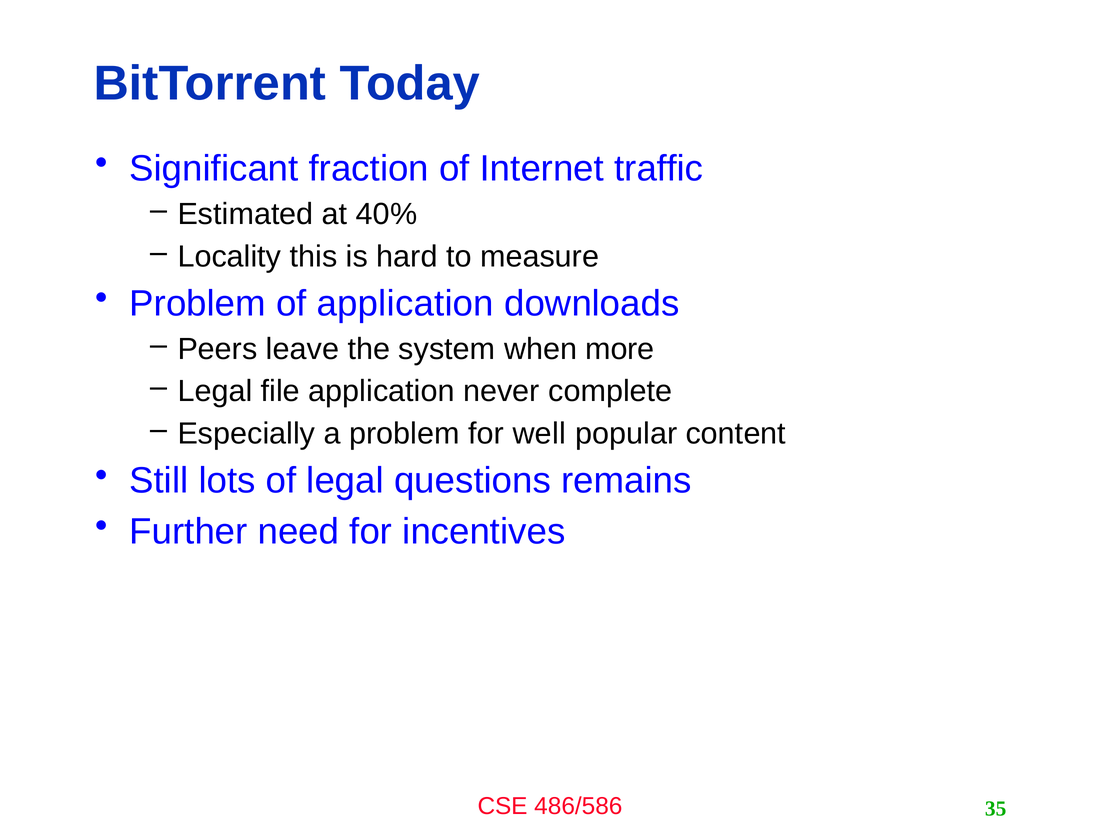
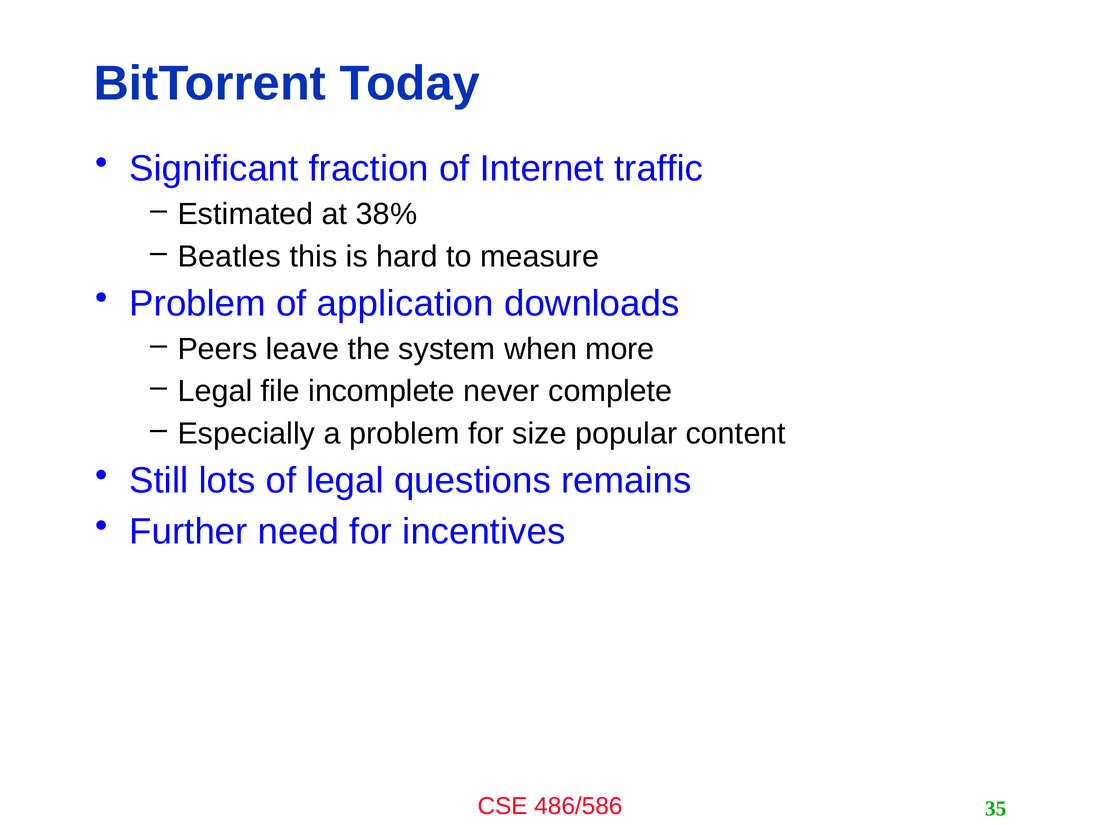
40%: 40% -> 38% (387, 214)
Locality: Locality -> Beatles (229, 256)
file application: application -> incomplete (382, 391)
well: well -> size (539, 434)
